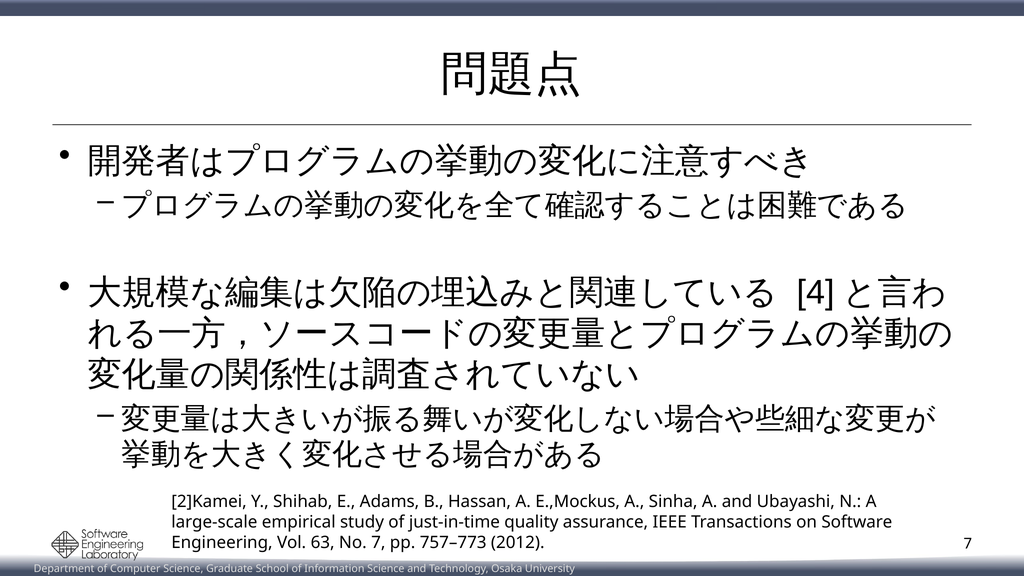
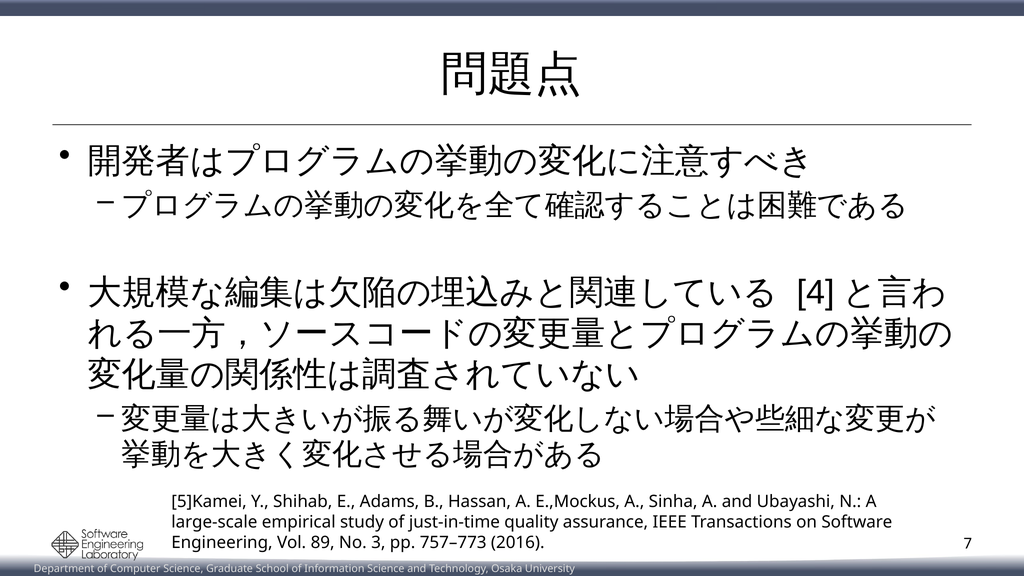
2]Kamei: 2]Kamei -> 5]Kamei (209, 502)
63: 63 -> 89 (323, 543)
No 7: 7 -> 3 (378, 543)
2012: 2012 -> 2016 (518, 543)
